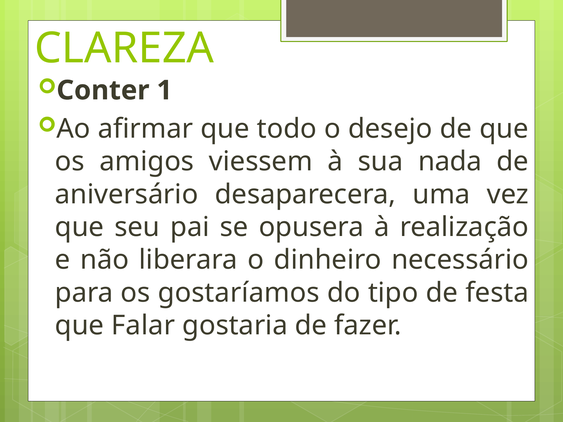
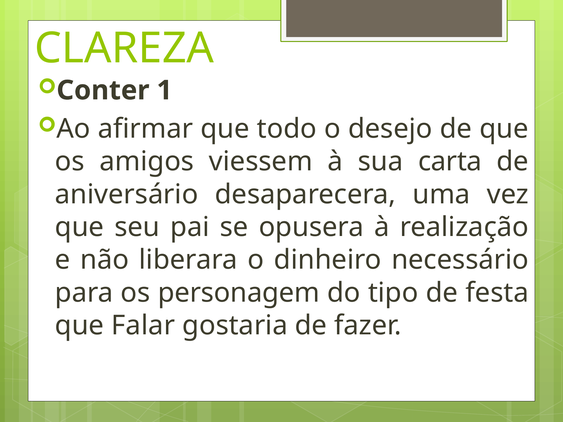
nada: nada -> carta (450, 162)
gostaríamos: gostaríamos -> personagem (239, 293)
